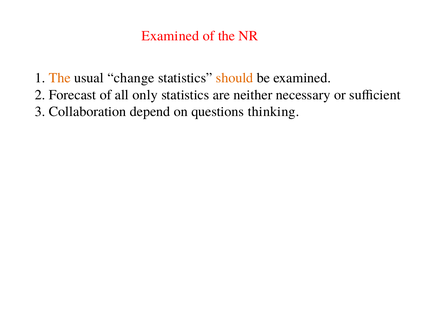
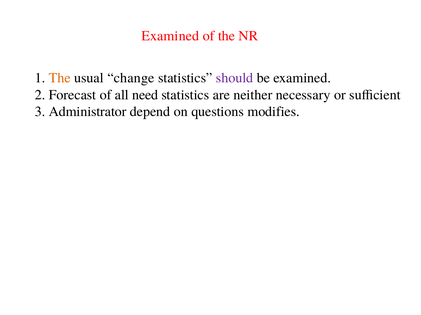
should colour: orange -> purple (235, 78)
only: only -> need (145, 95)
Collaboration: Collaboration -> Administrator (88, 112)
thinking: thinking -> modifies (274, 112)
